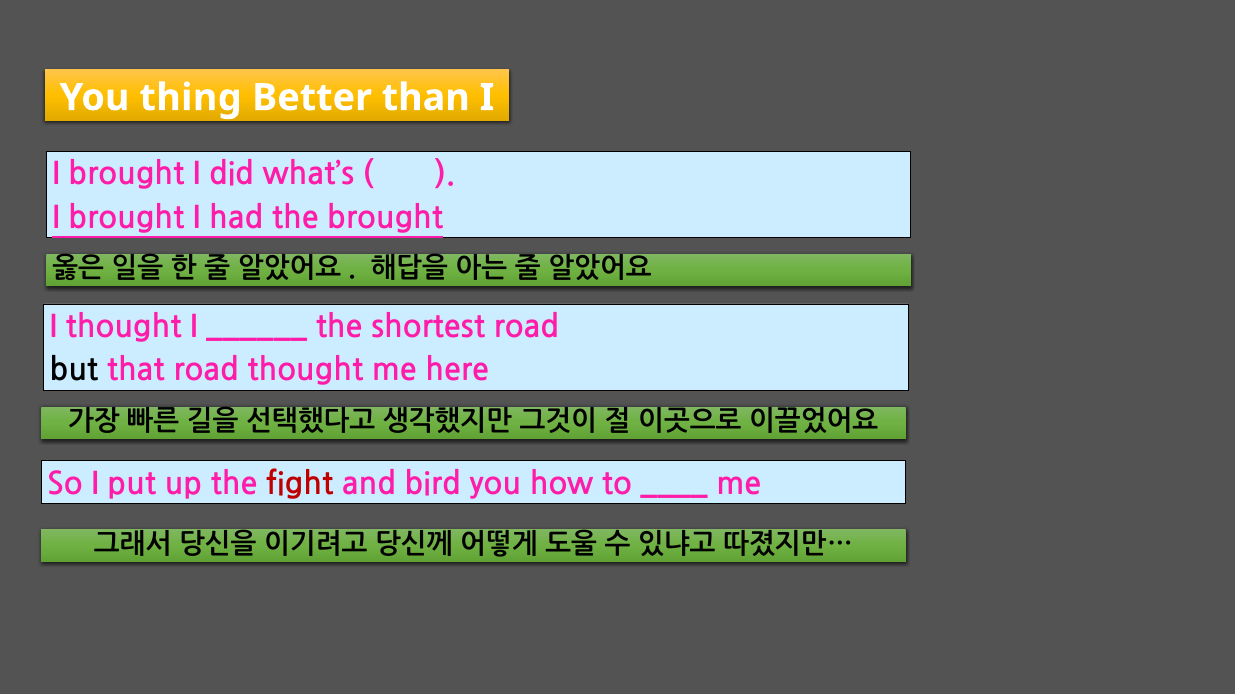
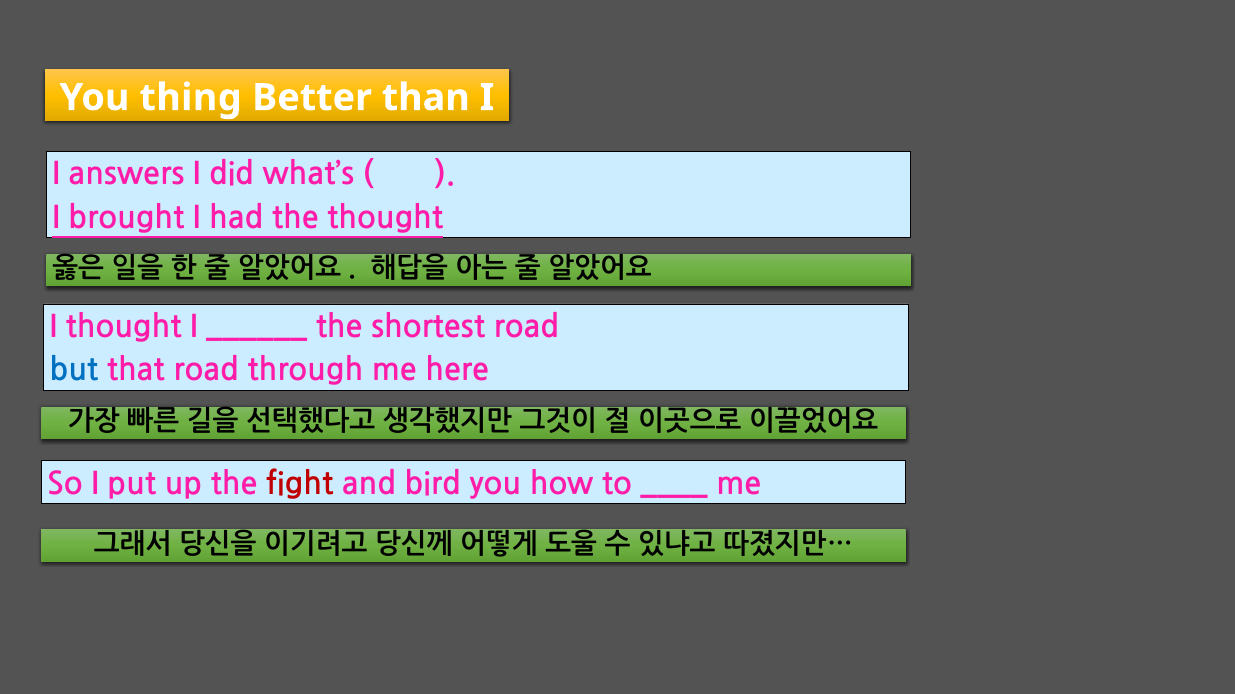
brought: brought -> answers (126, 175)
the brought: brought -> thought (385, 218)
but colour: black -> blue (74, 371)
road thought: thought -> through (305, 371)
